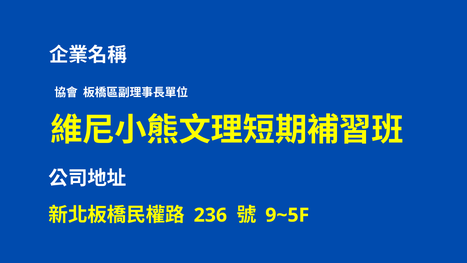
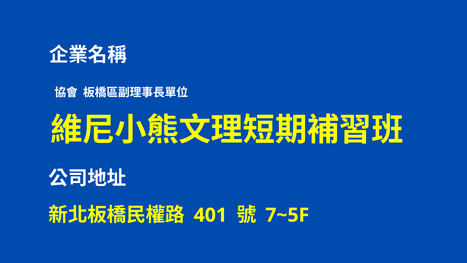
236: 236 -> 401 (210, 215)
9~5F: 9~5F -> 7~5F (287, 215)
